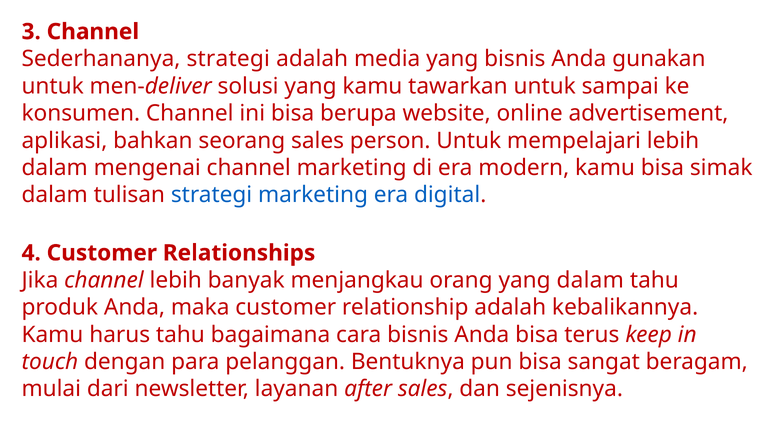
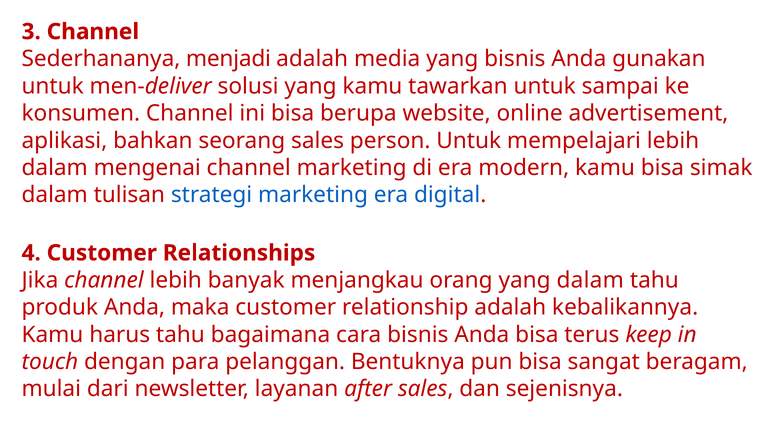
Sederhananya strategi: strategi -> menjadi (228, 59)
